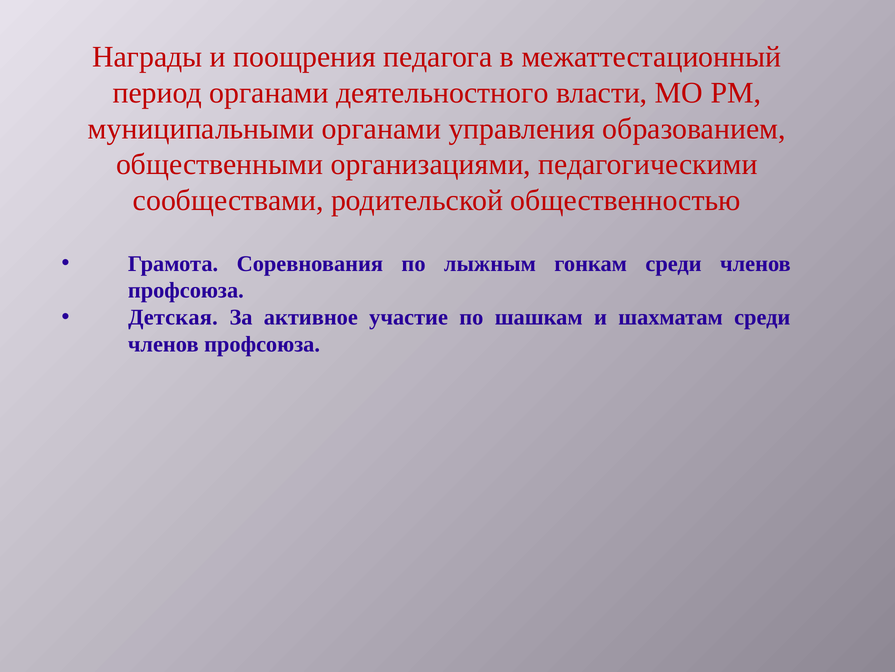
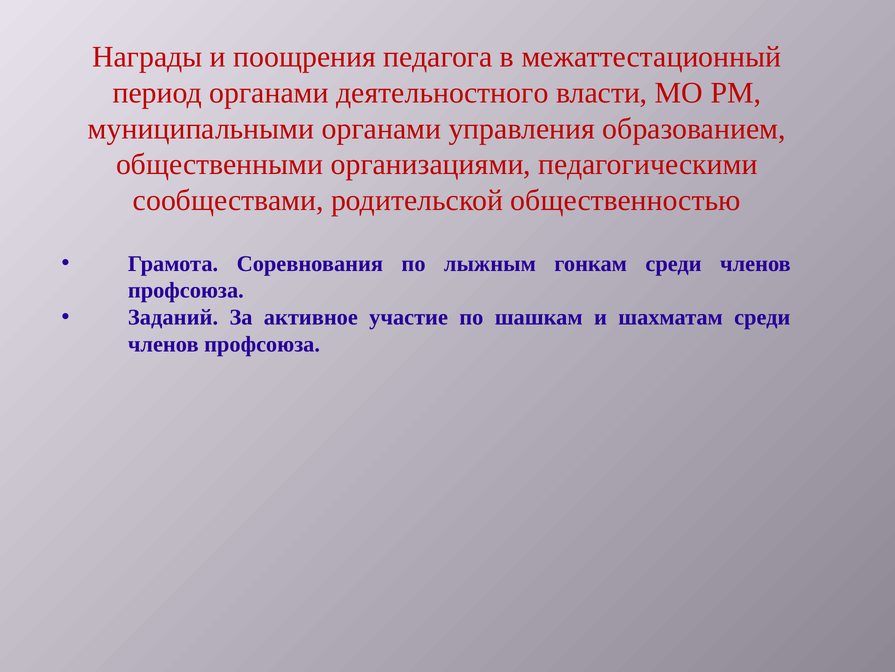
Детская: Детская -> Заданий (173, 317)
